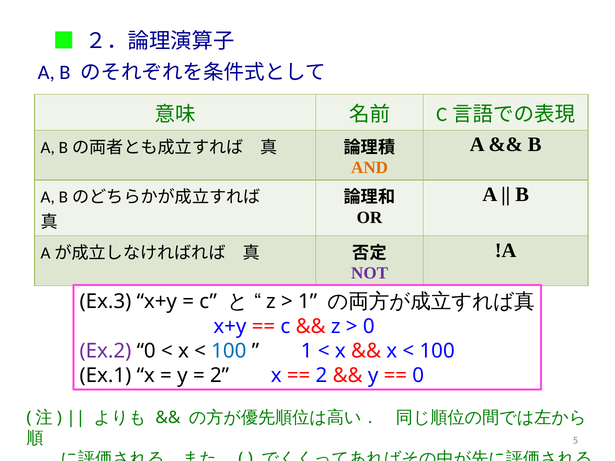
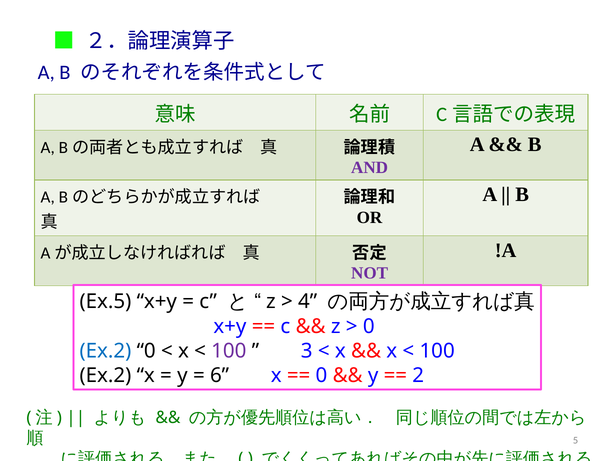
AND colour: orange -> purple (370, 168)
Ex.3: Ex.3 -> Ex.5 (105, 302)
1: 1 -> 4 (308, 302)
Ex.2 colour: purple -> blue (105, 351)
100 colour: blue -> purple (229, 351)
1: 1 -> 3 (307, 351)
Ex.1: Ex.1 -> Ex.2 (105, 376)
2: 2 -> 6 (220, 376)
2: 2 -> 0 (321, 376)
0: 0 -> 2 (418, 376)
